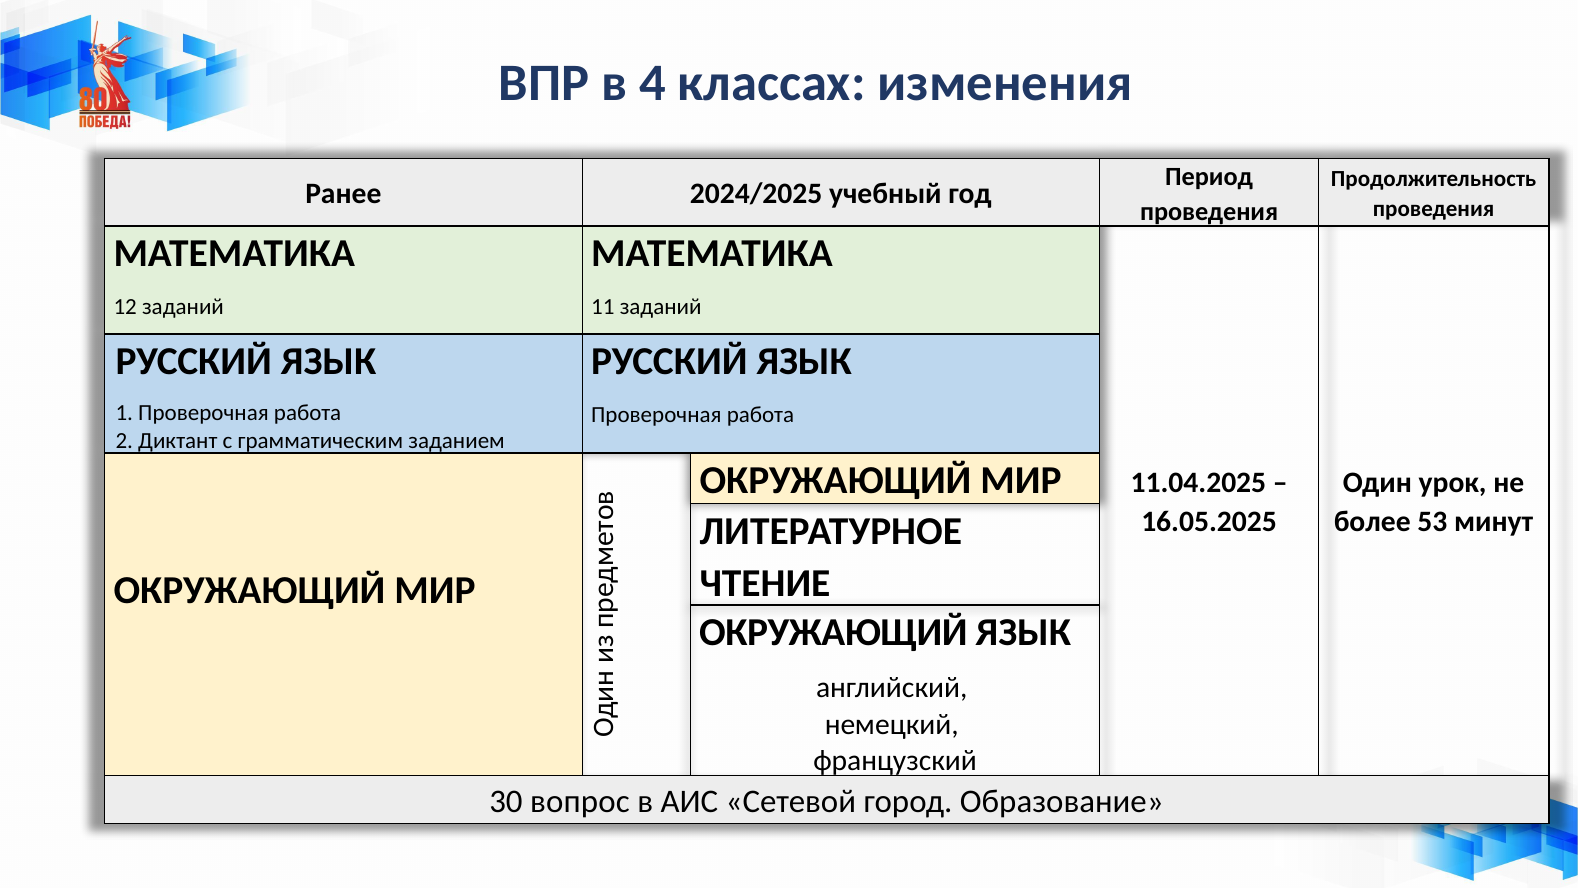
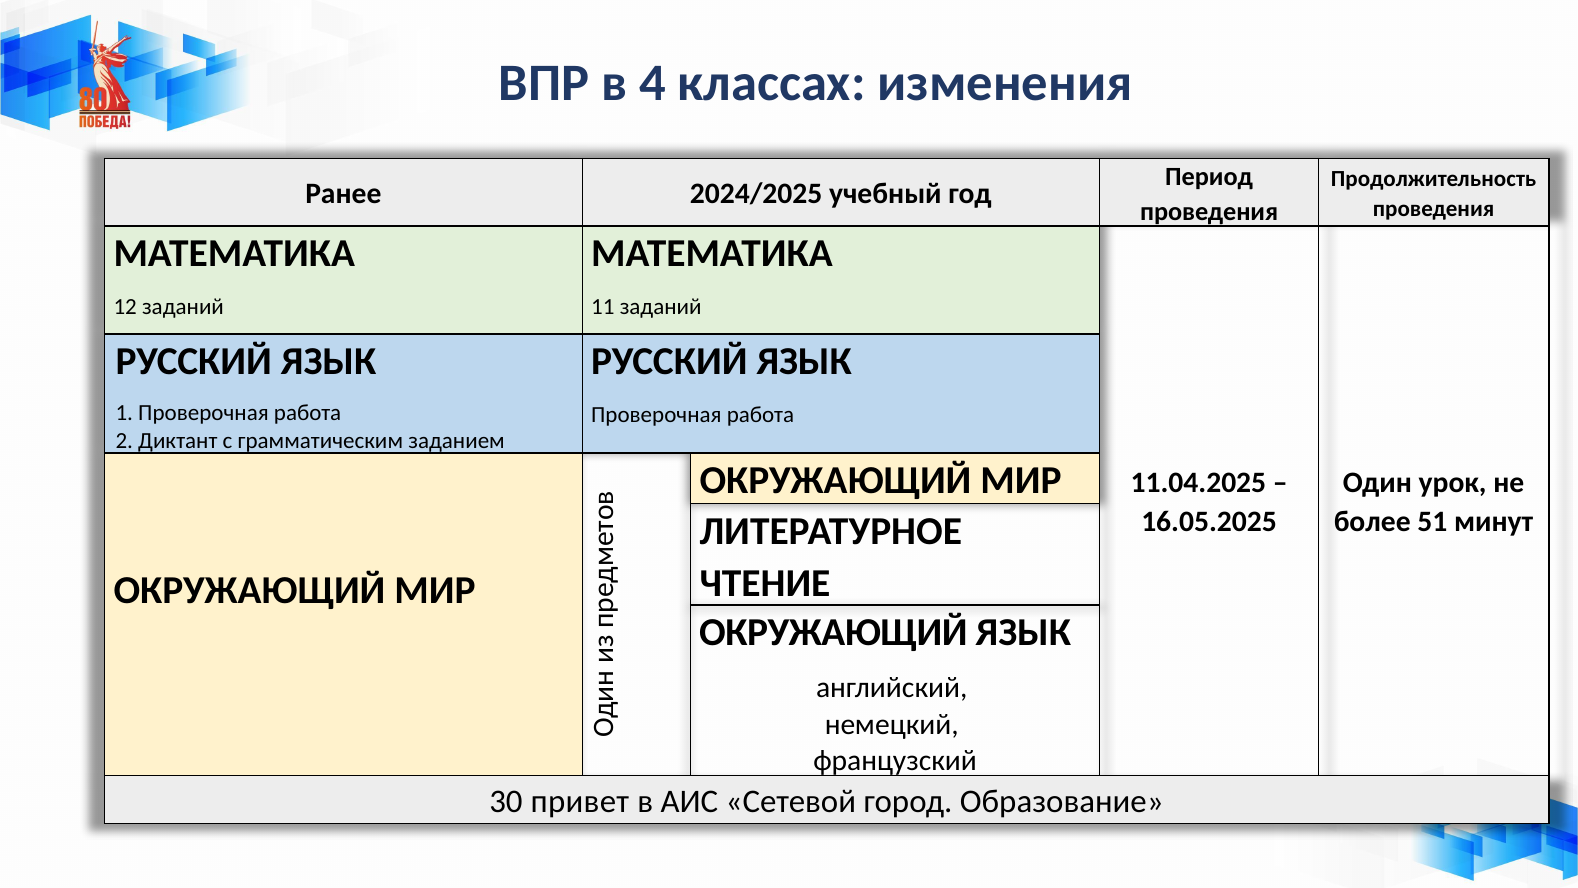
53: 53 -> 51 (1432, 522)
вопрос: вопрос -> привет (580, 801)
